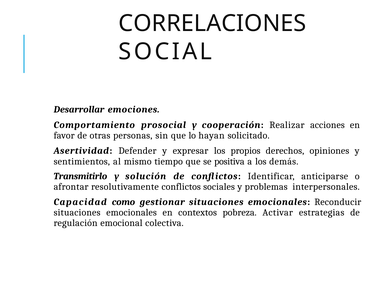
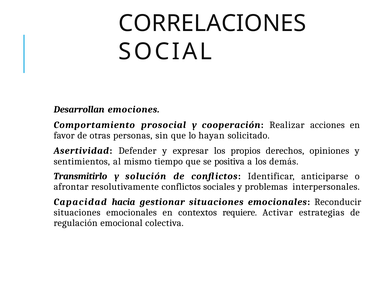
Desarrollar: Desarrollar -> Desarrollan (79, 110)
como: como -> hacia (123, 202)
pobreza: pobreza -> requiere (240, 212)
